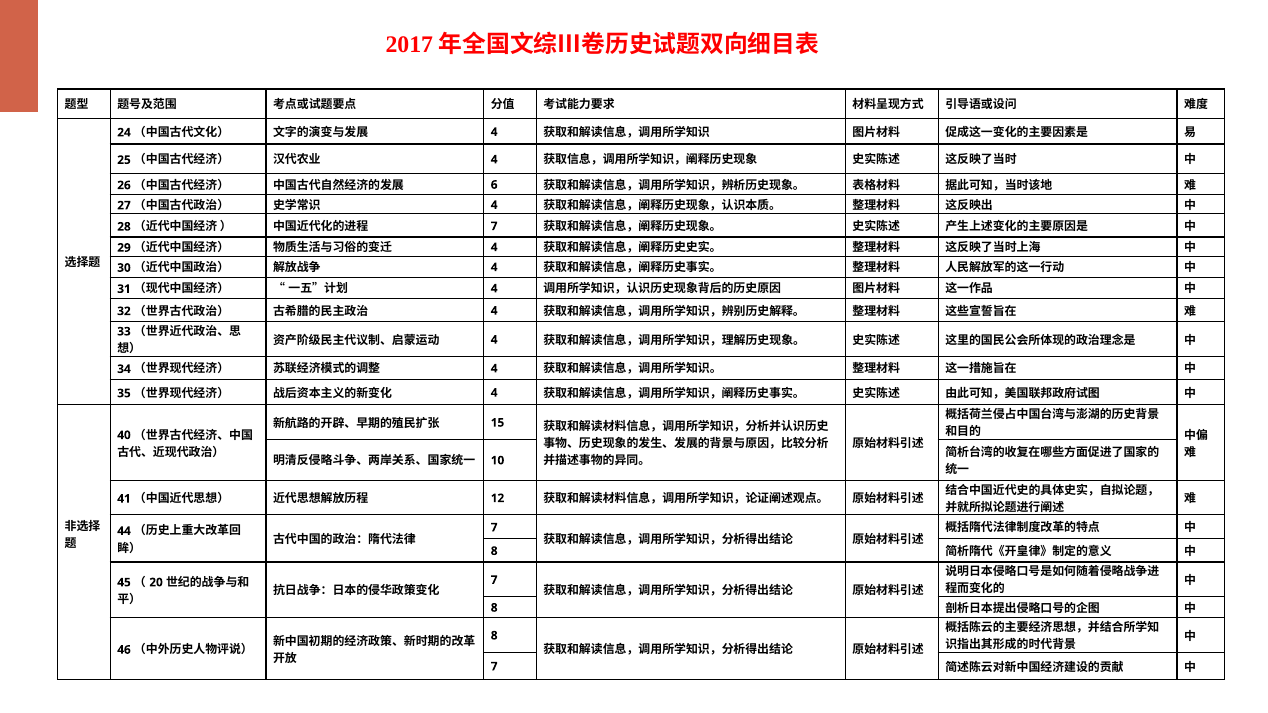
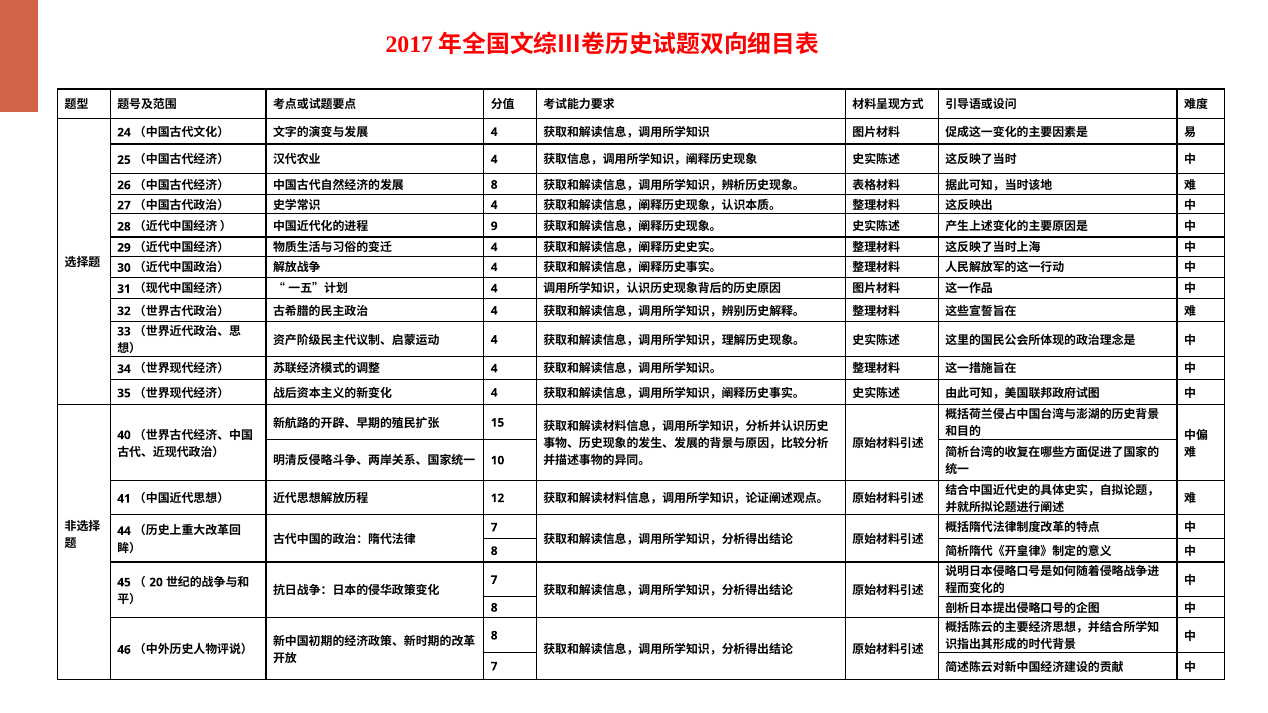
6: 6 -> 8 (494, 185)
7: 7 -> 9 (494, 226)
